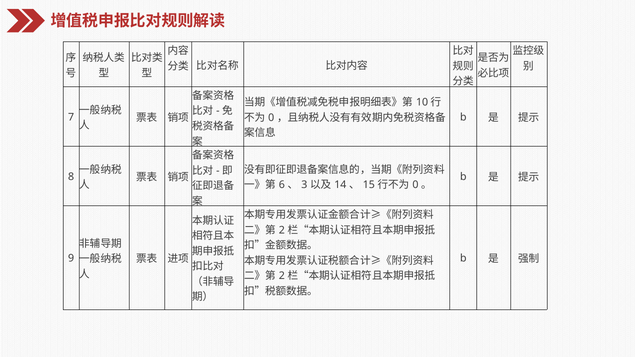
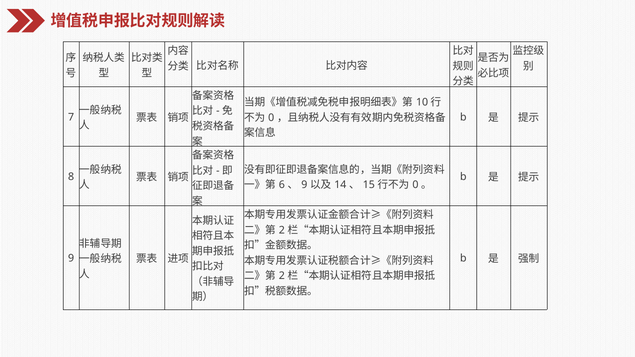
3: 3 -> 9 (304, 185)
